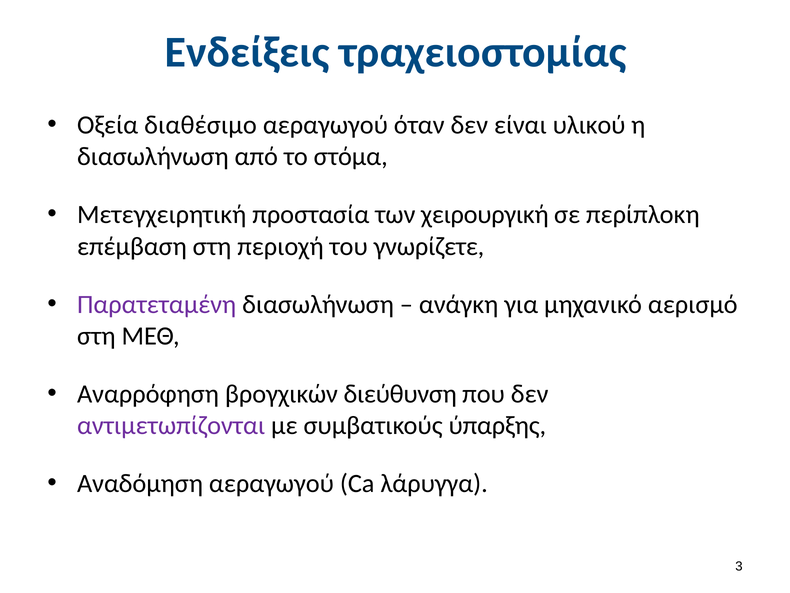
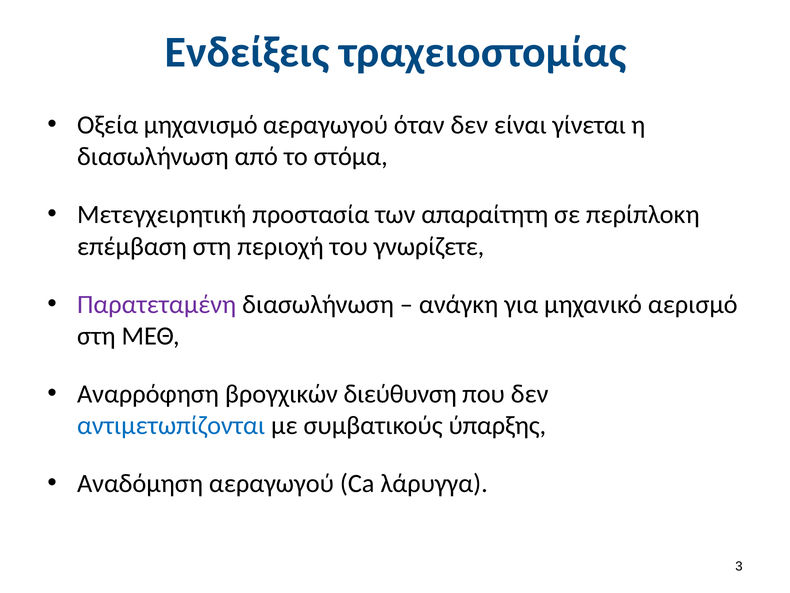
διαθέσιμο: διαθέσιμο -> μηχανισμό (201, 125)
υλικού: υλικού -> γίνεται (589, 125)
χειρουργική: χειρουργική -> απαραίτητη (485, 215)
αντιμετωπίζονται colour: purple -> blue (171, 425)
